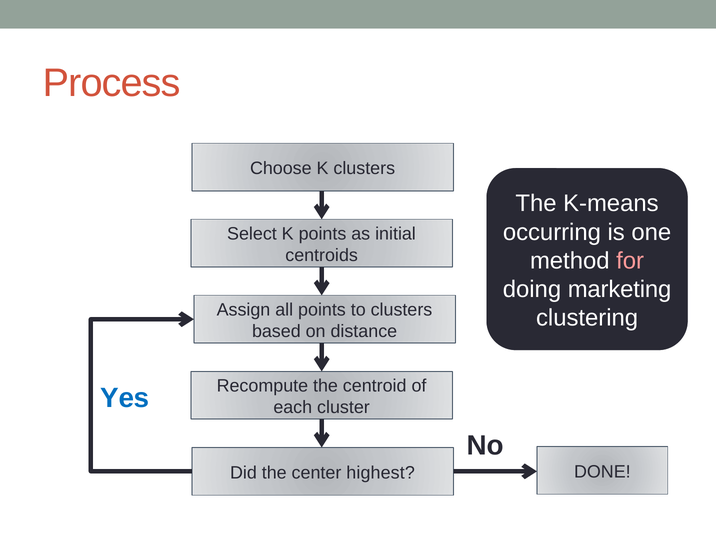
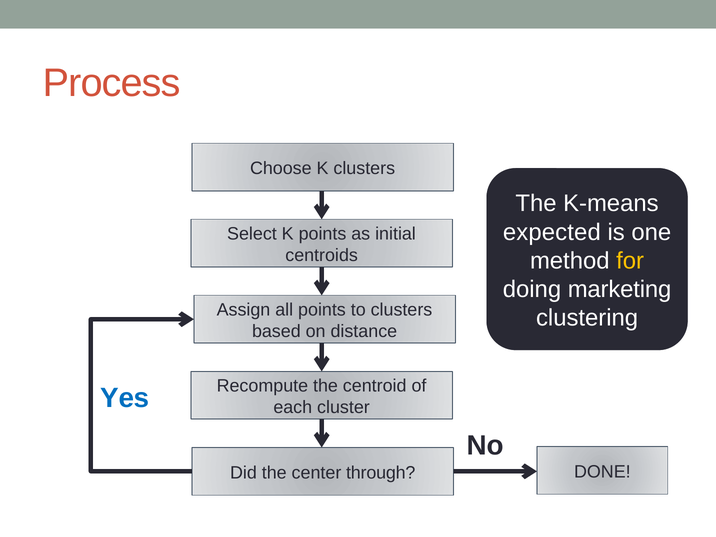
occurring: occurring -> expected (552, 232)
for colour: pink -> yellow (630, 261)
highest: highest -> through (381, 473)
